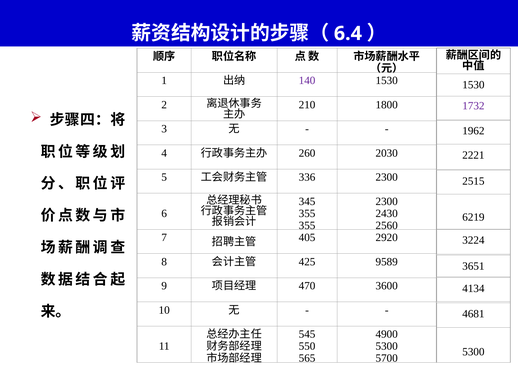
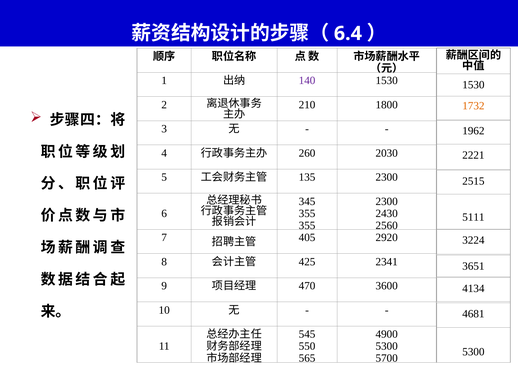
1732 colour: purple -> orange (473, 106)
336: 336 -> 135 (307, 177)
6219: 6219 -> 5111 (473, 217)
9589: 9589 -> 2341 (387, 262)
